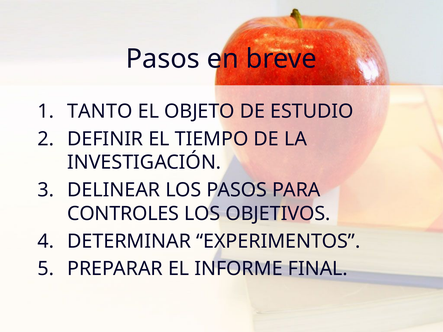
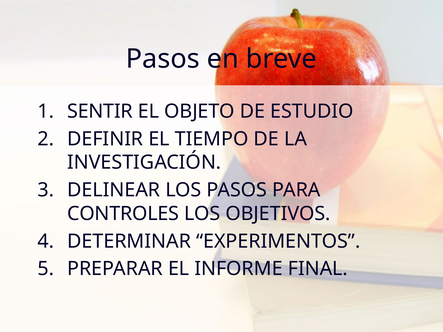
TANTO: TANTO -> SENTIR (100, 111)
